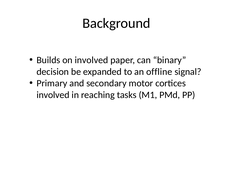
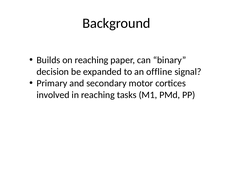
on involved: involved -> reaching (91, 60)
